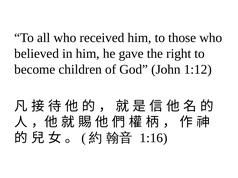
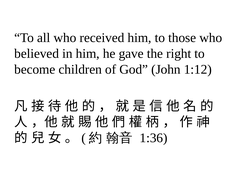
1:16: 1:16 -> 1:36 (154, 138)
